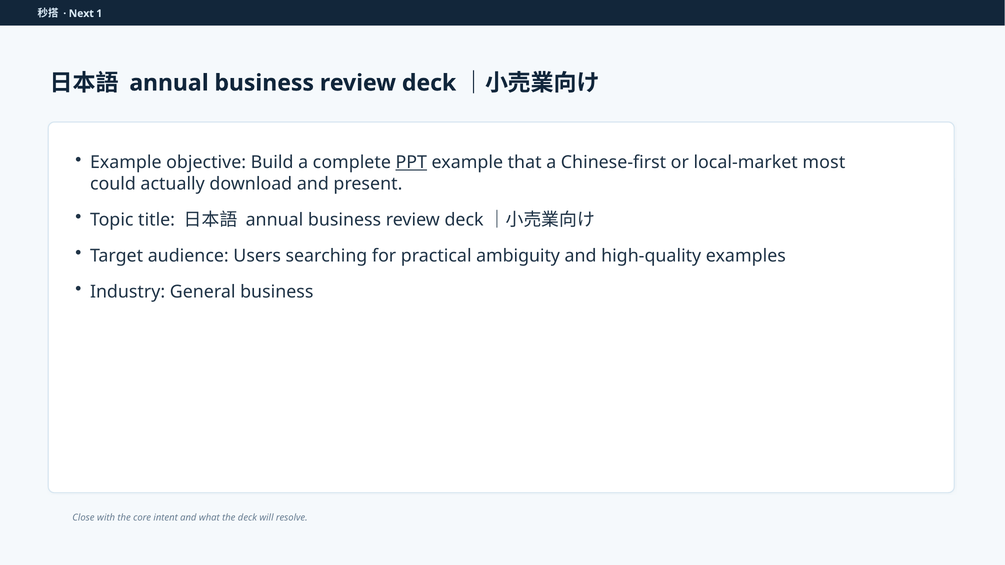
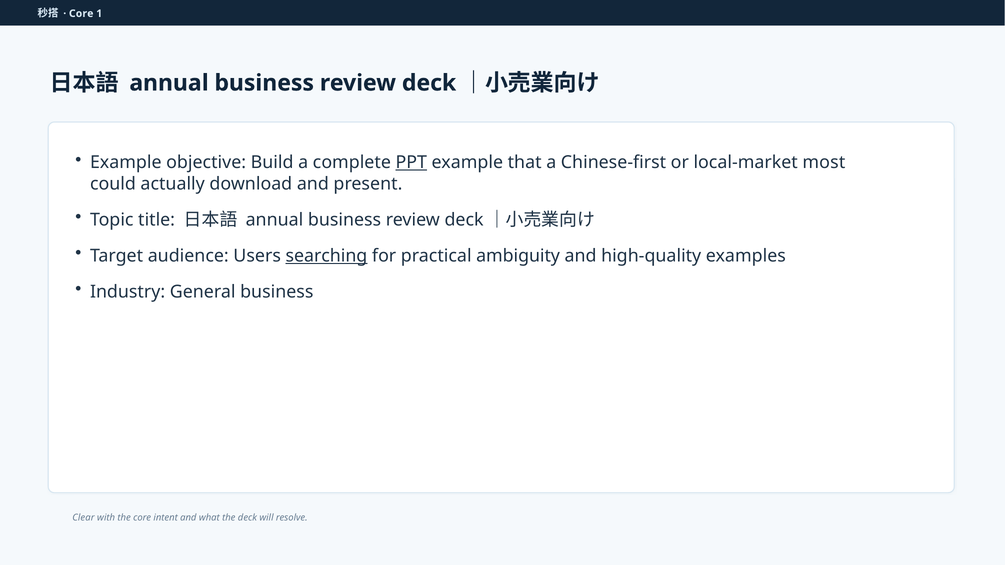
Next: Next -> Core (81, 14)
searching underline: none -> present (326, 256)
Close: Close -> Clear (83, 518)
